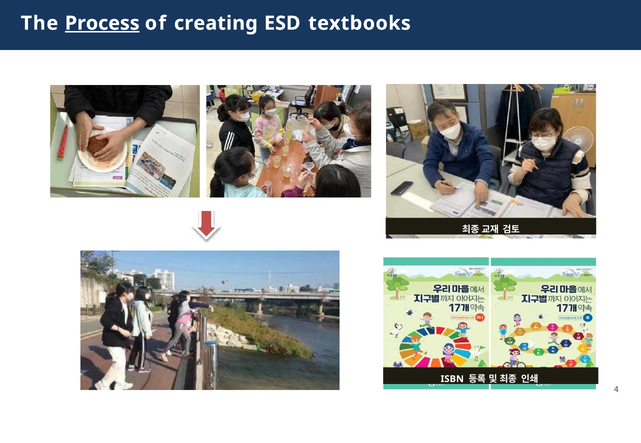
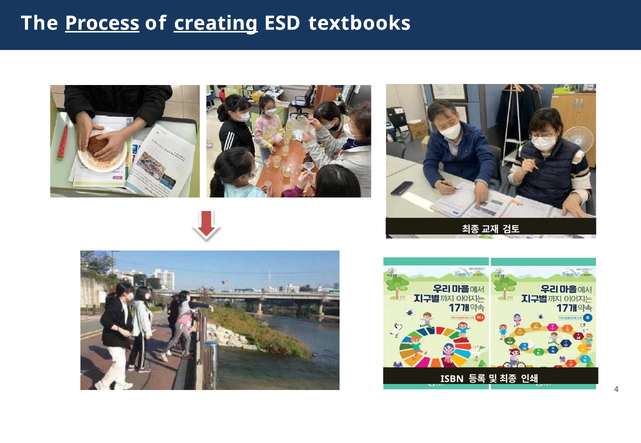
creating underline: none -> present (216, 23)
